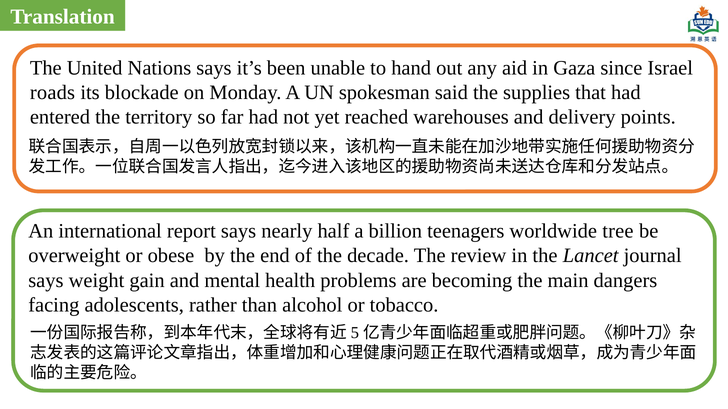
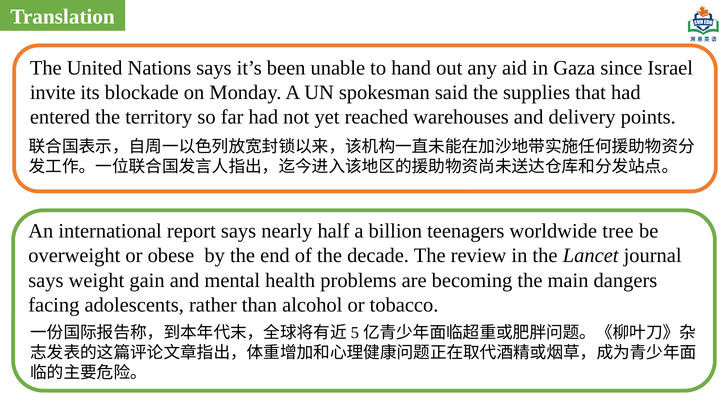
roads: roads -> invite (53, 93)
